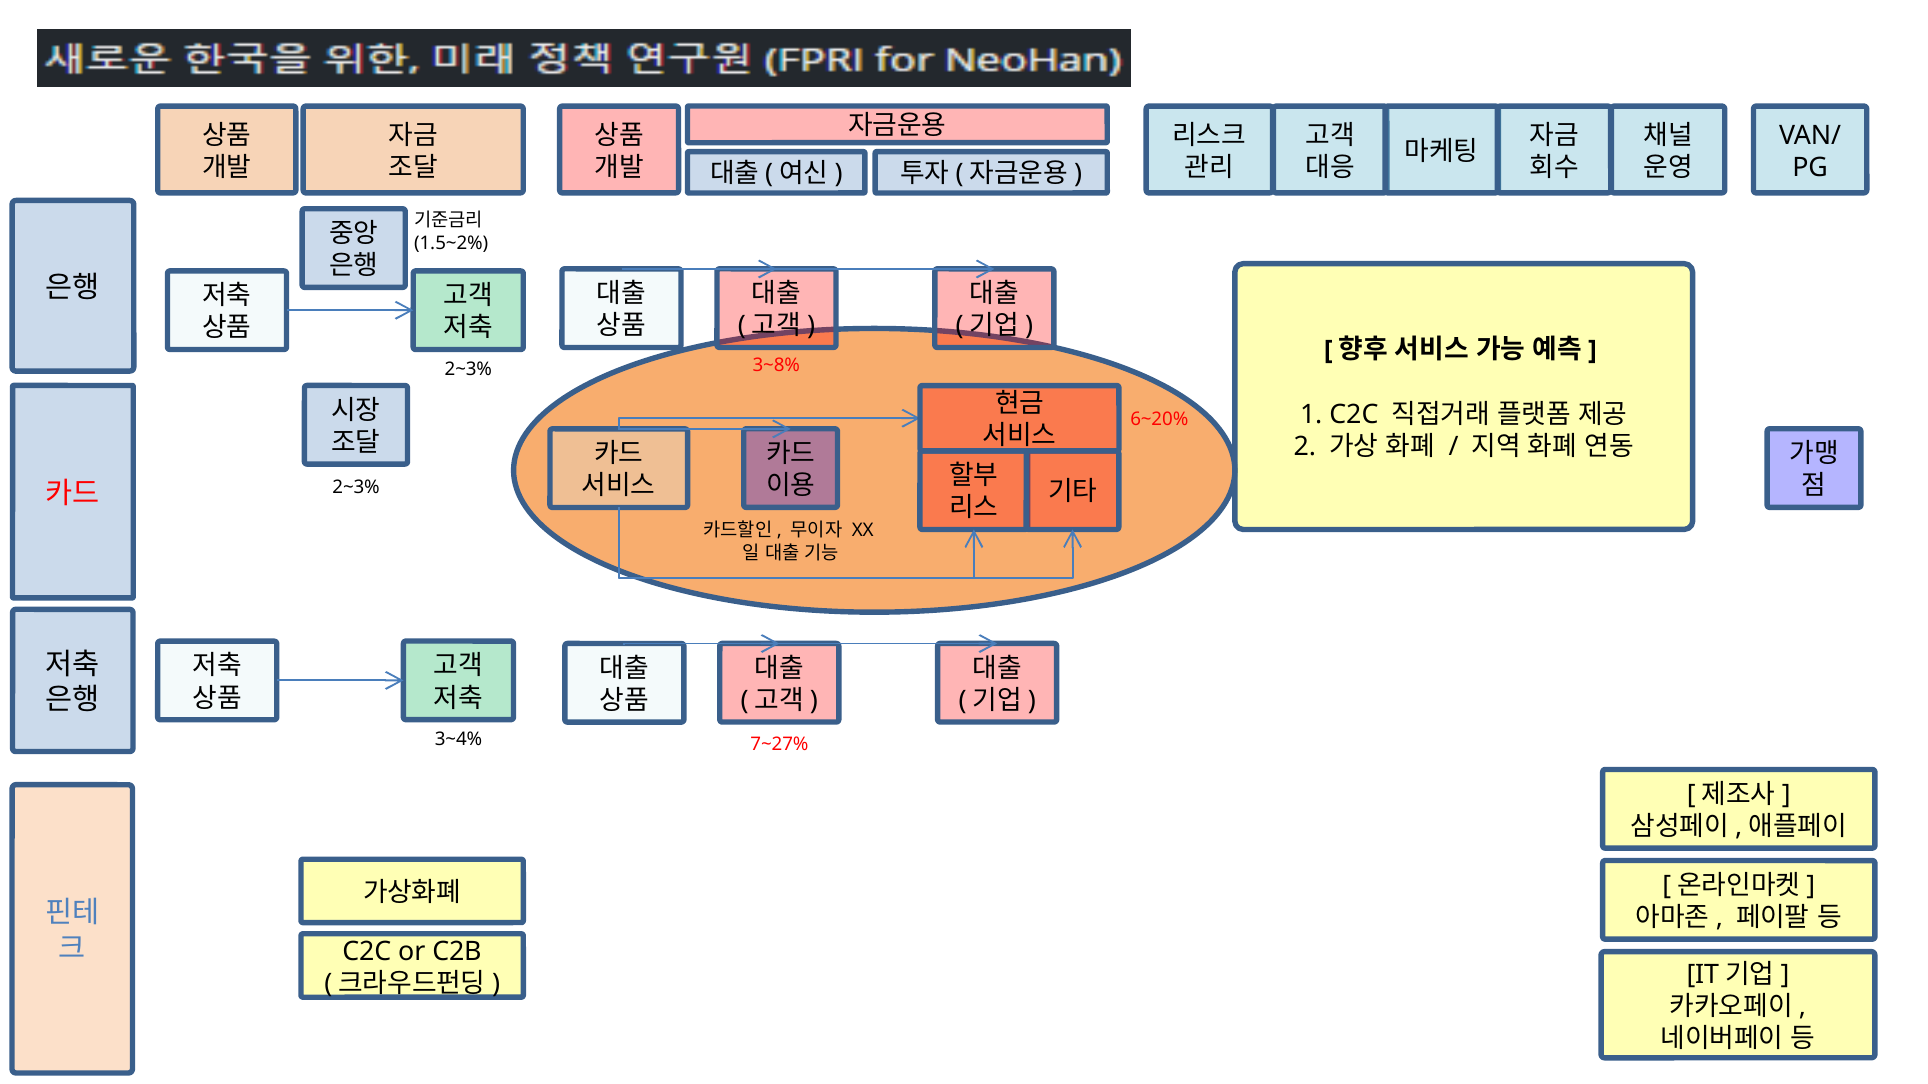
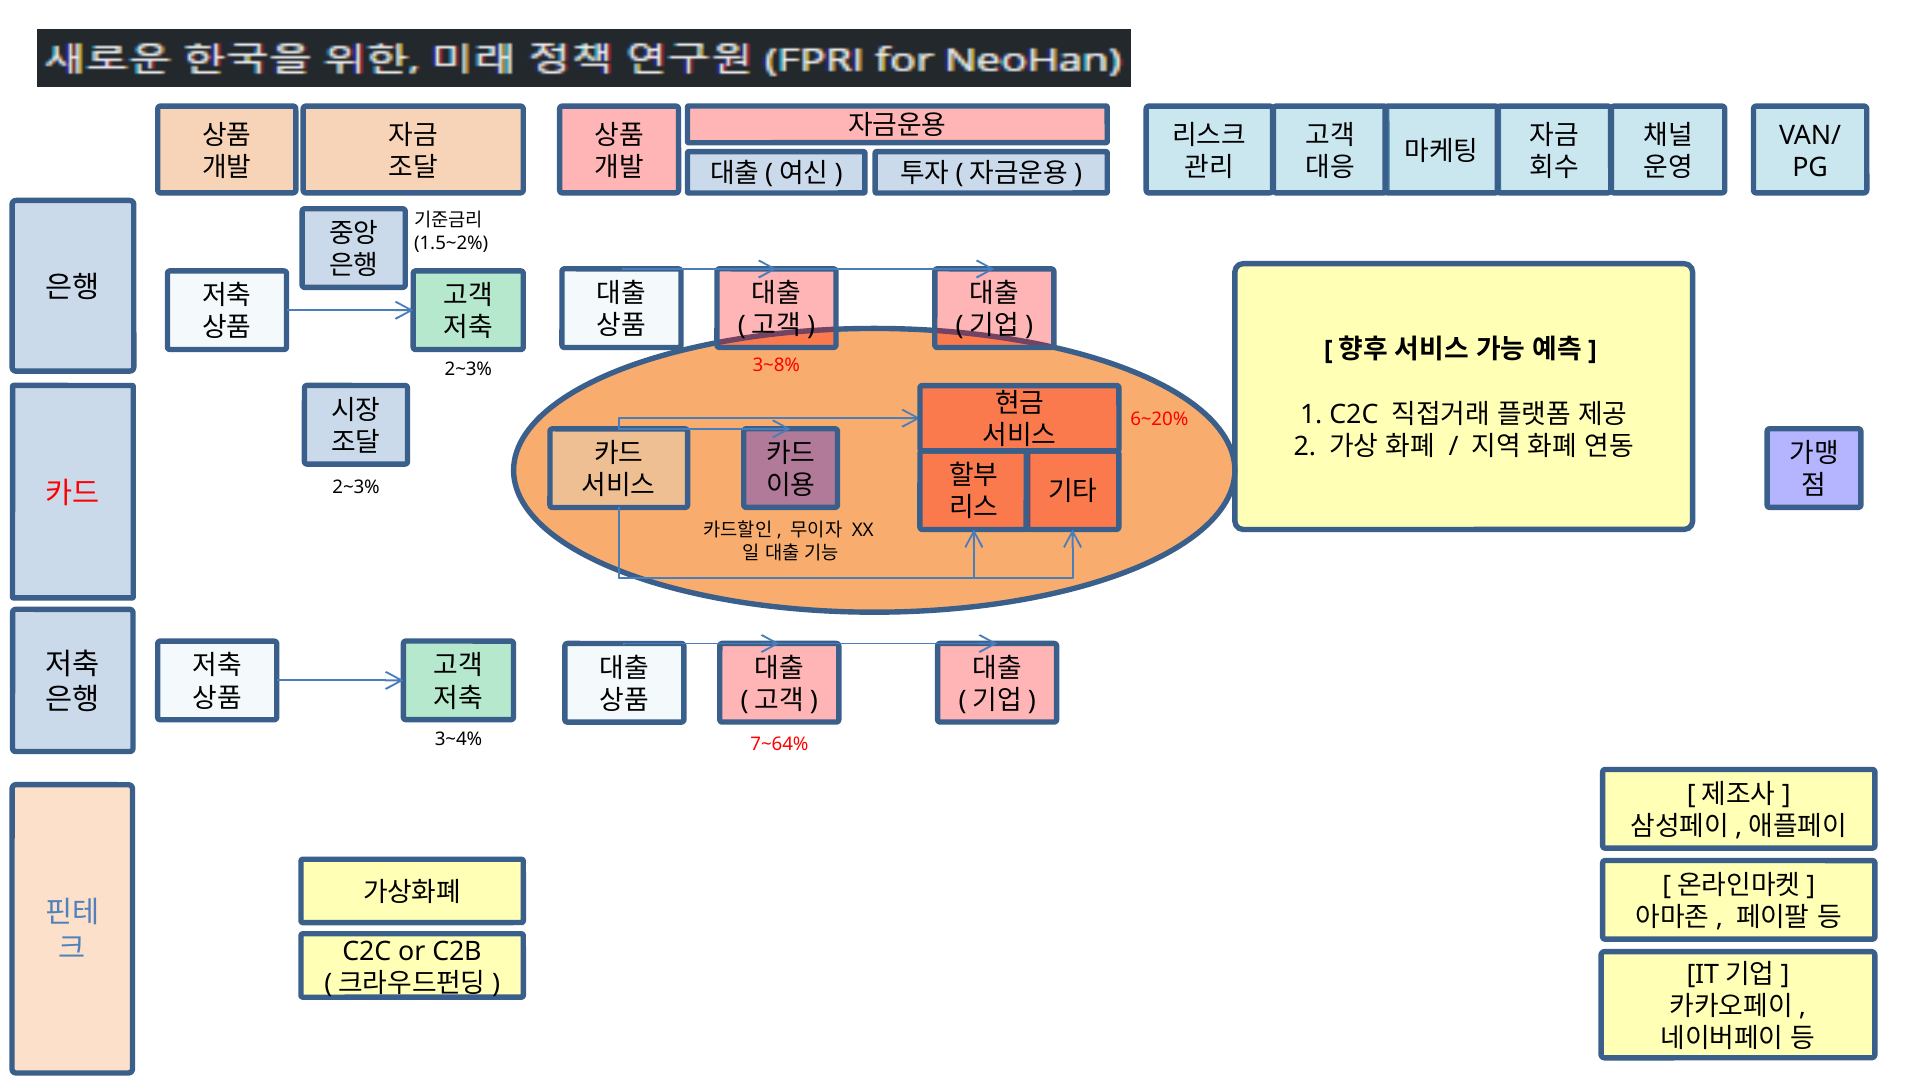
7~27%: 7~27% -> 7~64% (779, 744)
